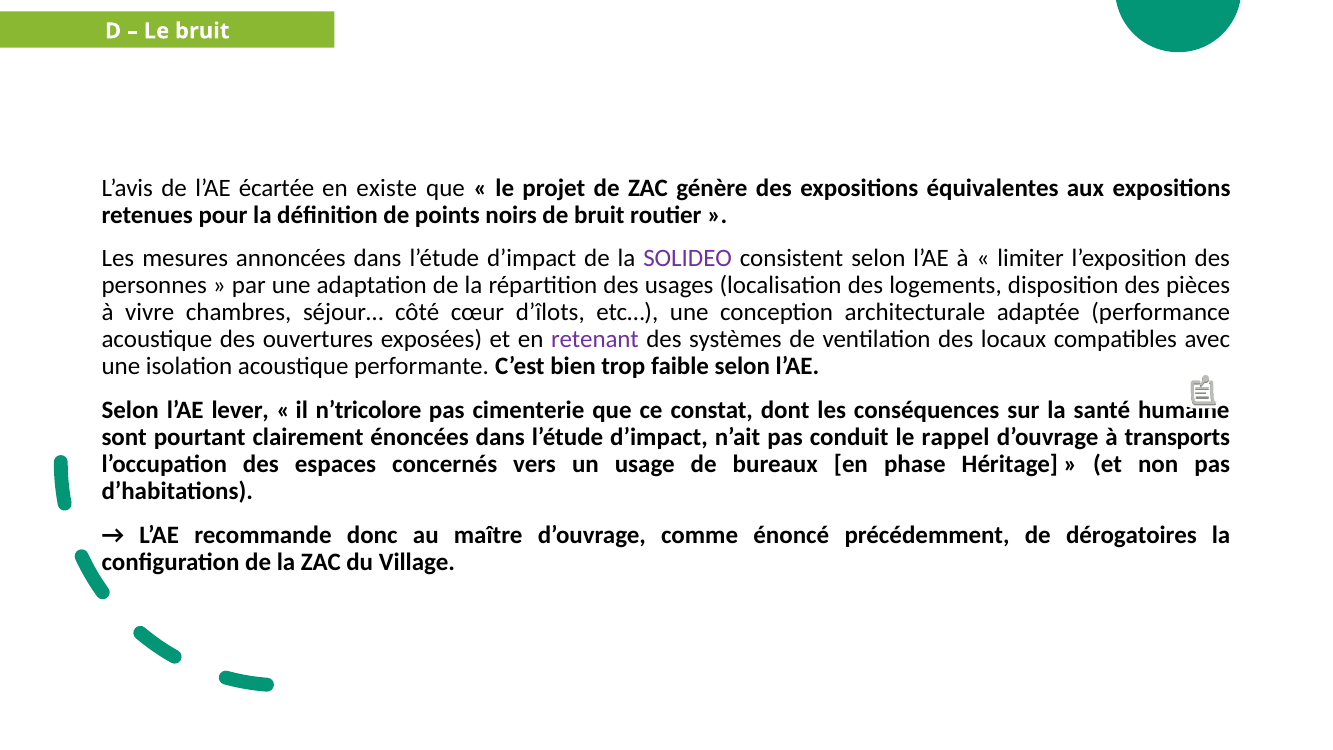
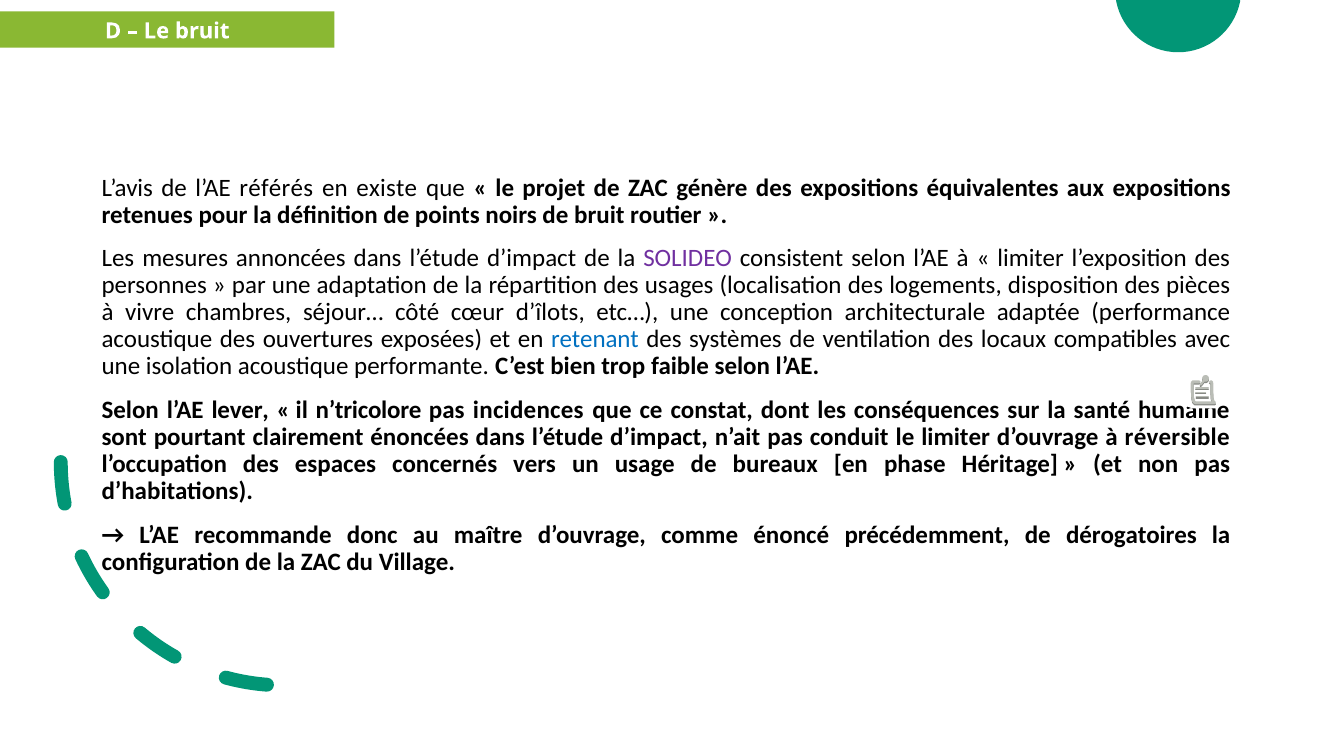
écartée: écartée -> référés (276, 188)
retenant colour: purple -> blue (595, 339)
cimenterie: cimenterie -> incidences (528, 410)
le rappel: rappel -> limiter (956, 437)
transports: transports -> réversible (1177, 437)
